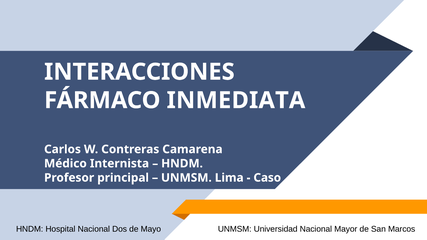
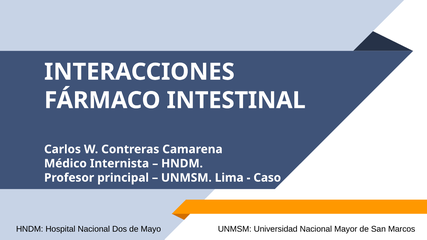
INMEDIATA: INMEDIATA -> INTESTINAL (236, 100)
